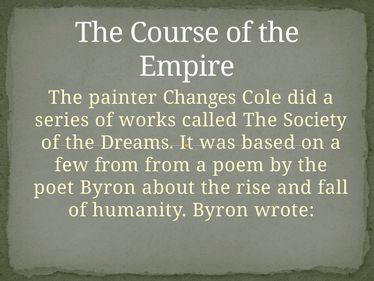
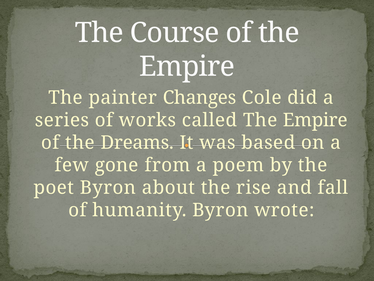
called The Society: Society -> Empire (315, 120)
few from: from -> gone (117, 165)
